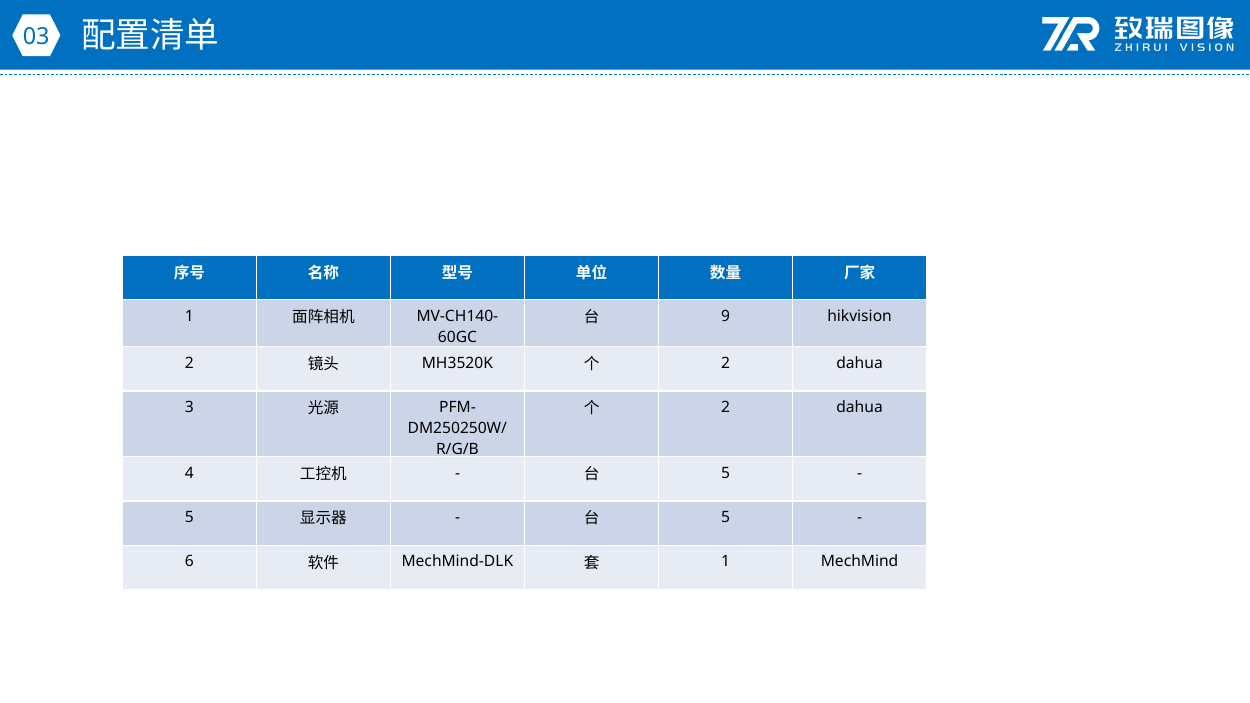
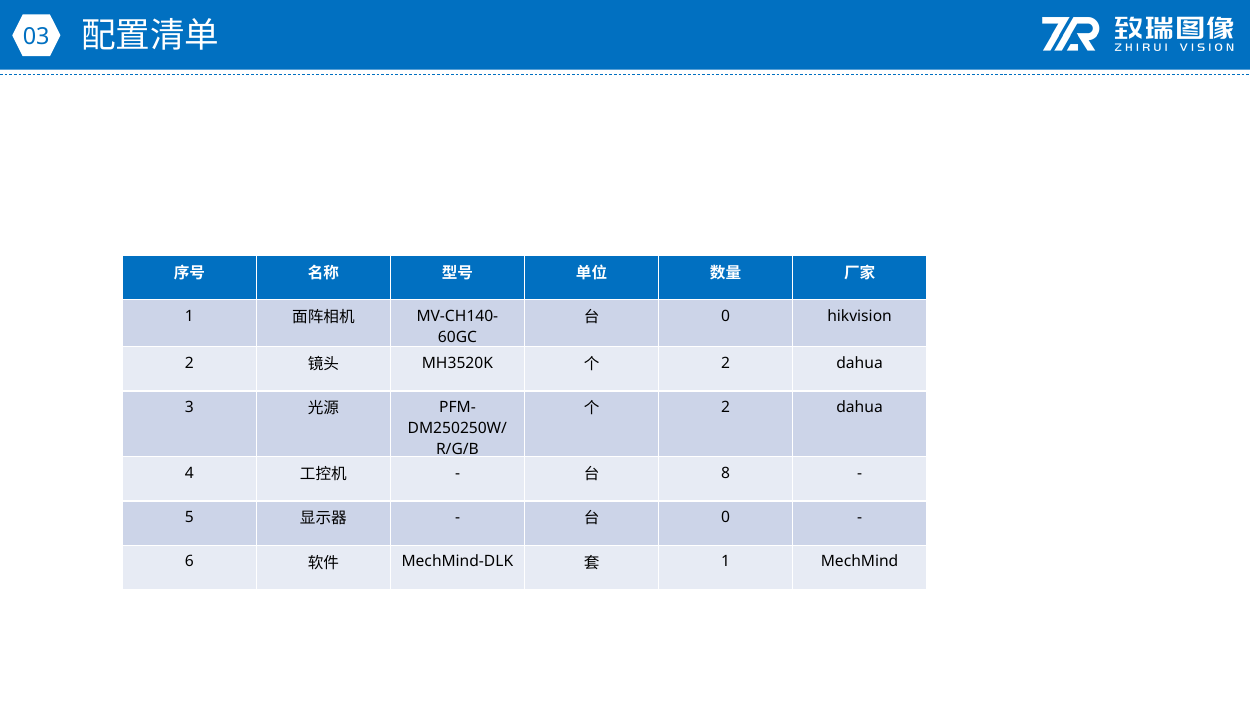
9: 9 -> 0 (726, 316)
5: 5 -> 8 (726, 473)
5: 5 -> 0 (726, 517)
